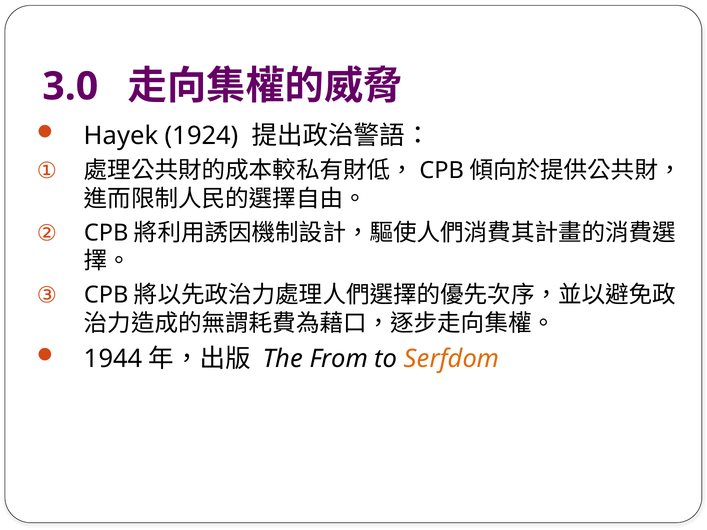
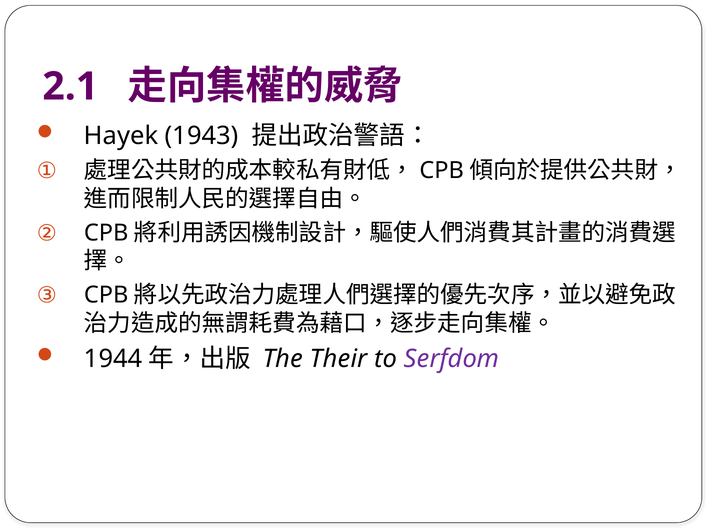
3.0: 3.0 -> 2.1 (70, 86)
1924: 1924 -> 1943 (202, 136)
From: From -> Their (338, 359)
Serfdom colour: orange -> purple (452, 359)
